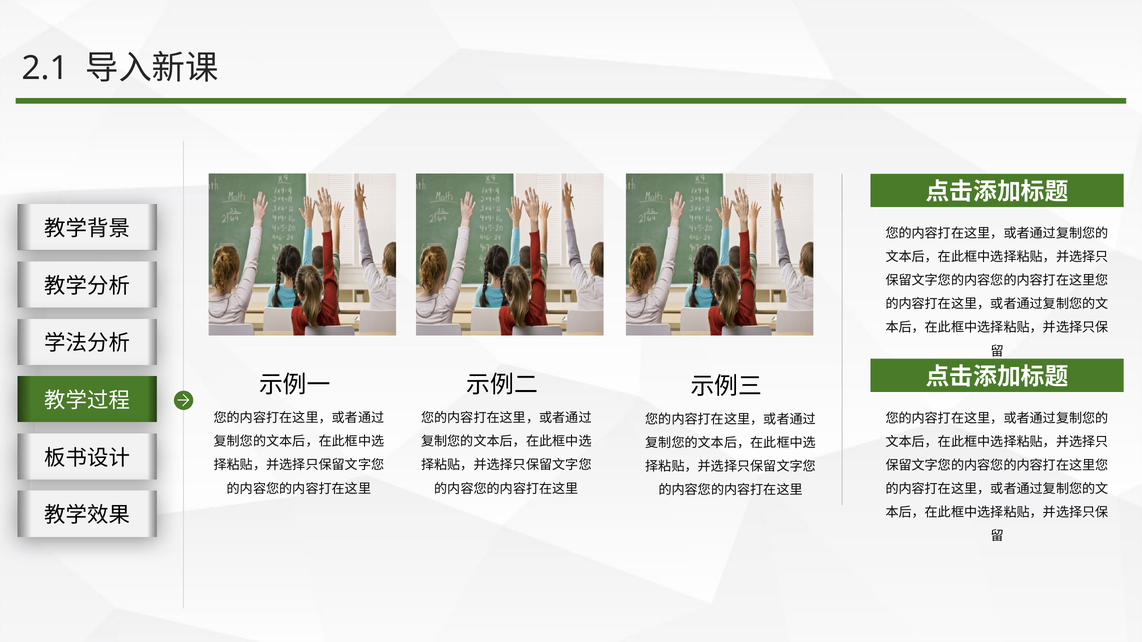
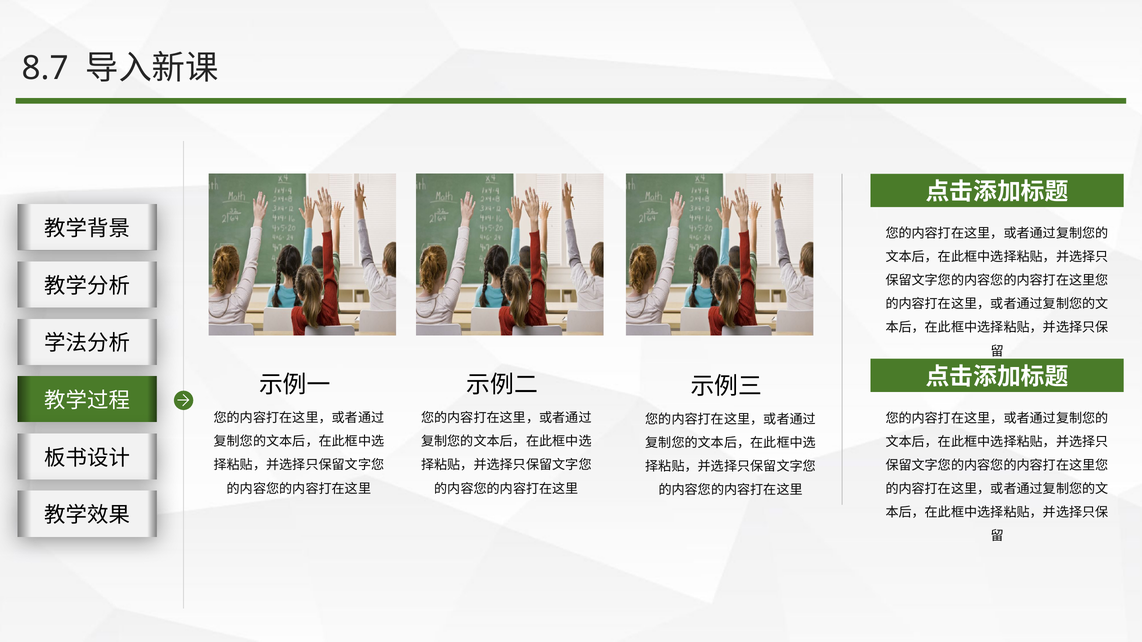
2.1: 2.1 -> 8.7 (45, 68)
